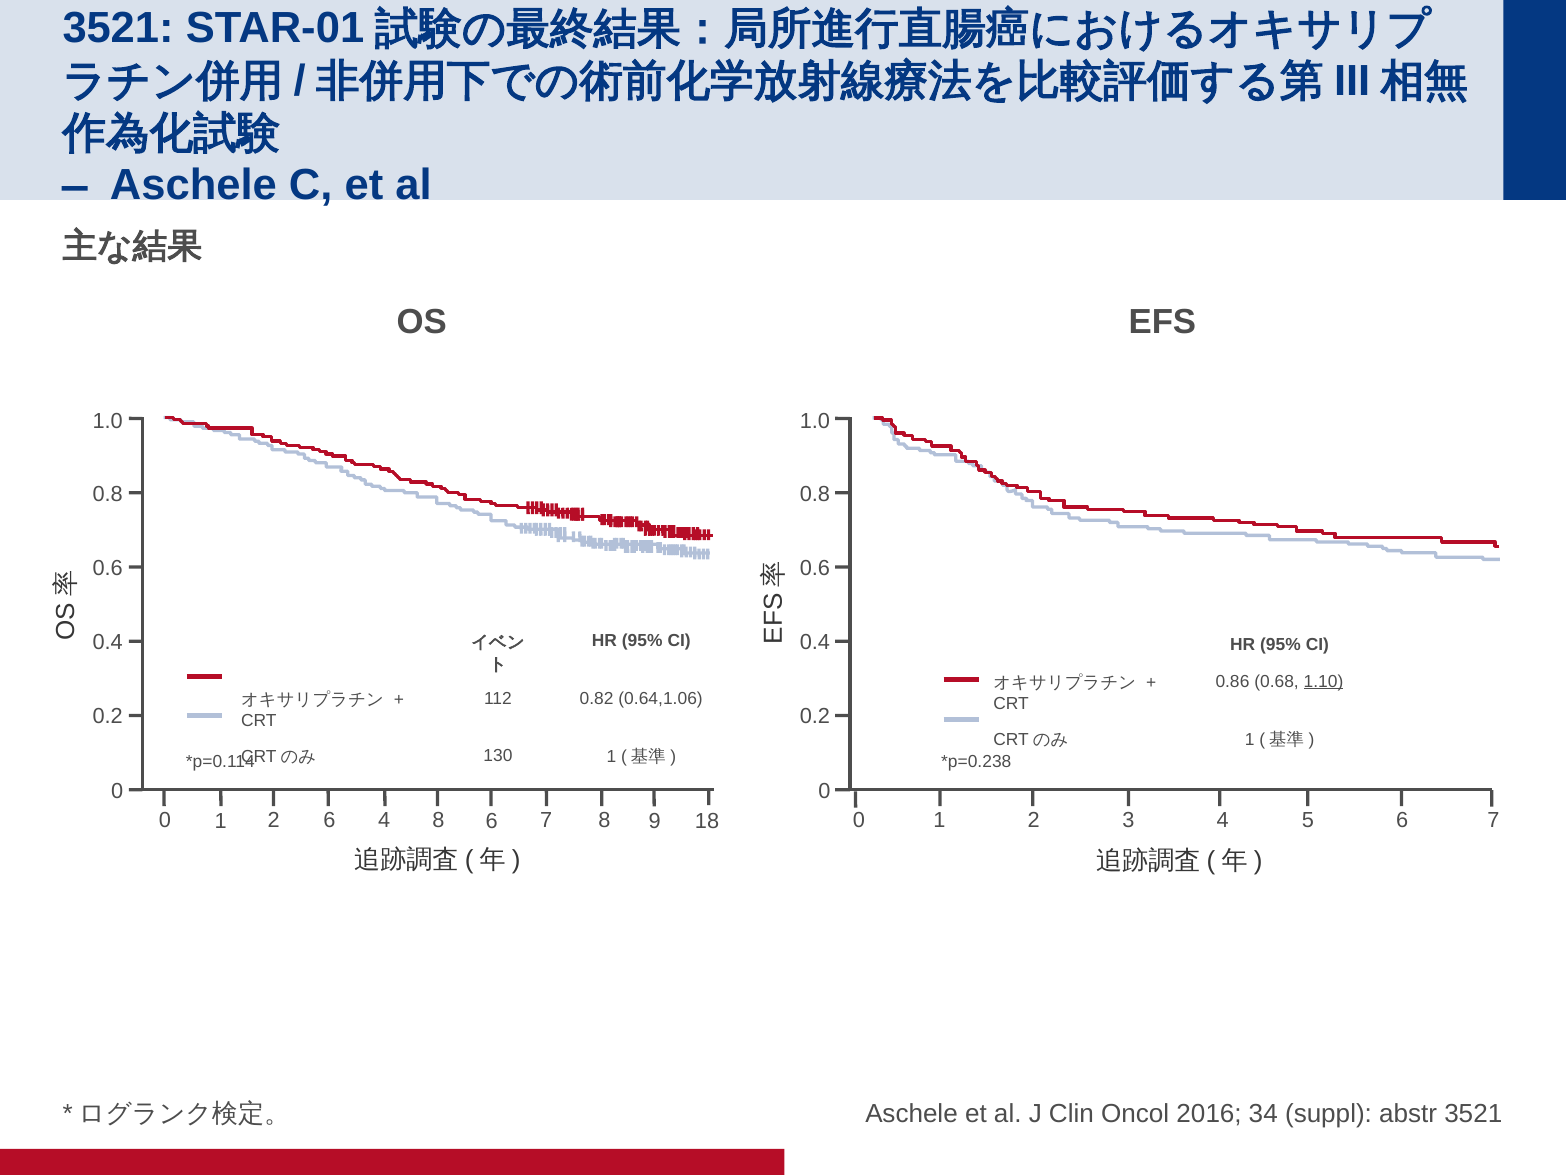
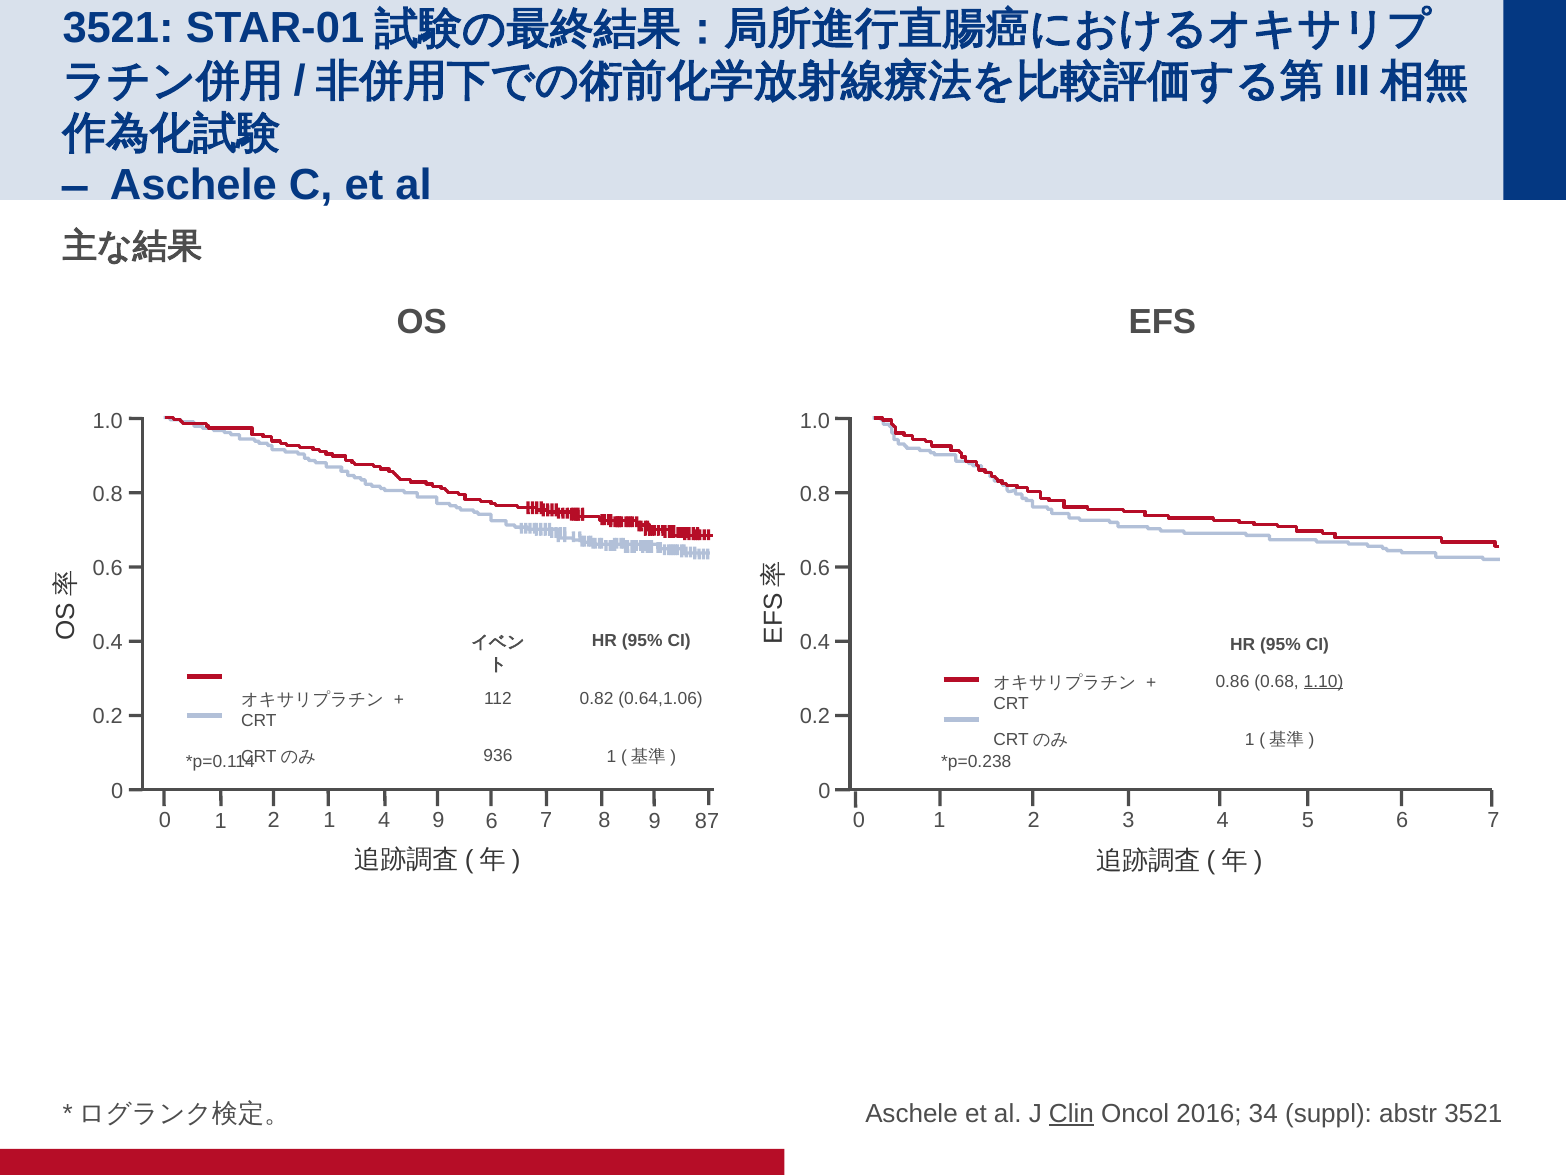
130: 130 -> 936 (498, 755)
2 6: 6 -> 1 (329, 820)
4 8: 8 -> 9 (438, 820)
18: 18 -> 87 (707, 821)
Clin underline: none -> present (1071, 1114)
